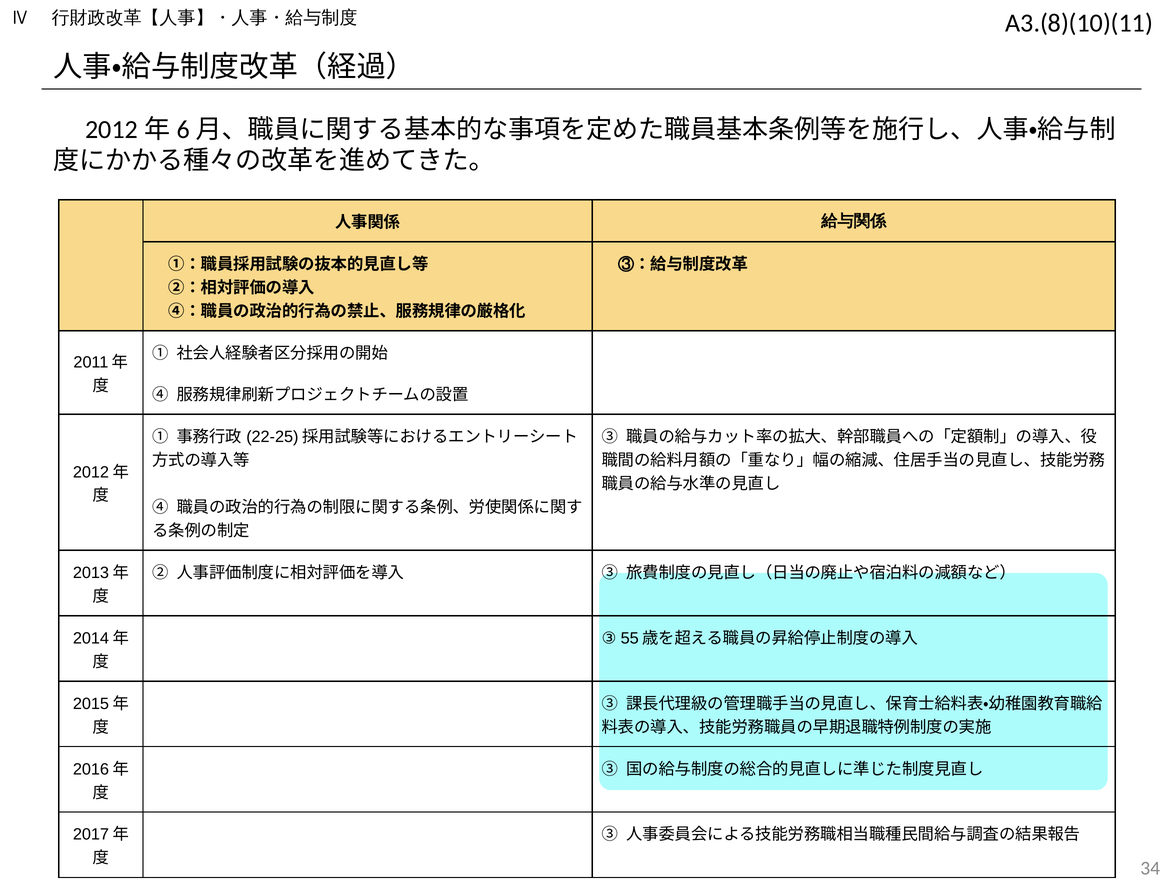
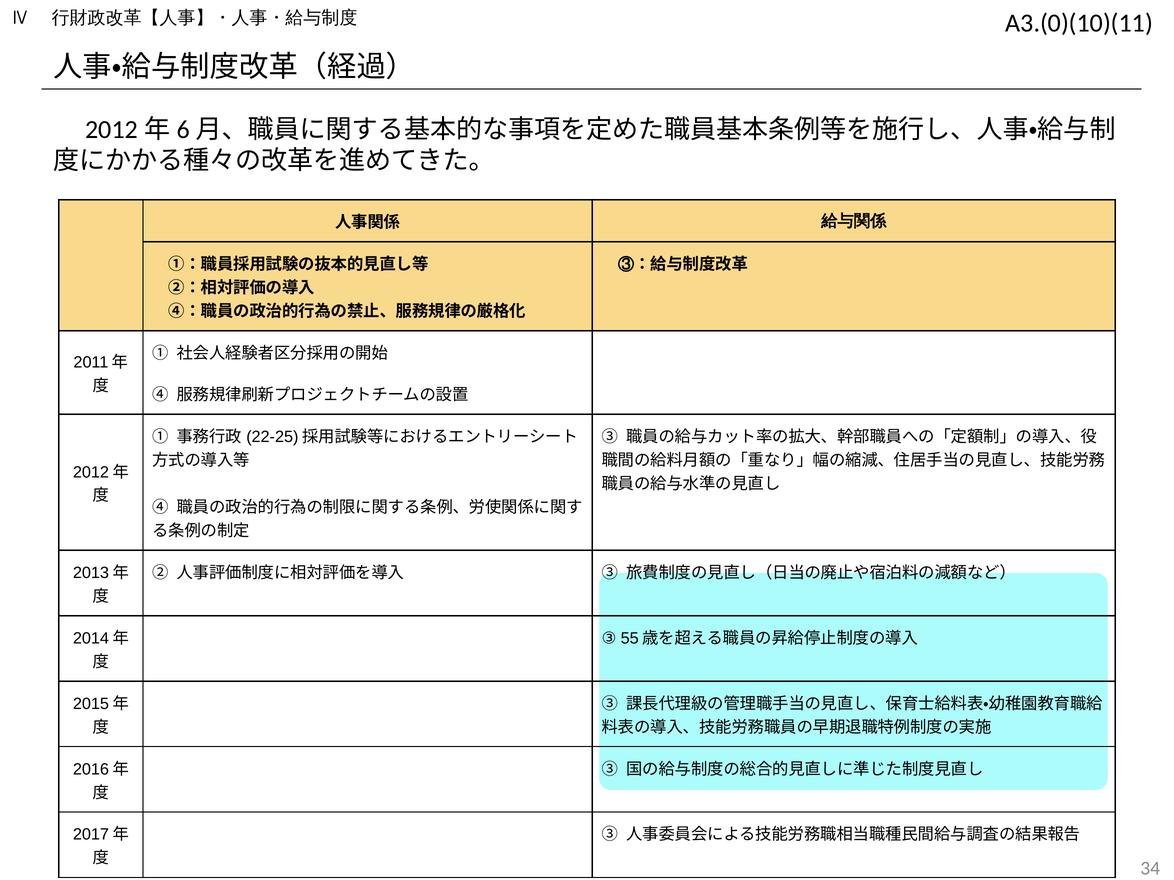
A3.(8)(10)(11: A3.(8)(10)(11 -> A3.(0)(10)(11 (1079, 23)
